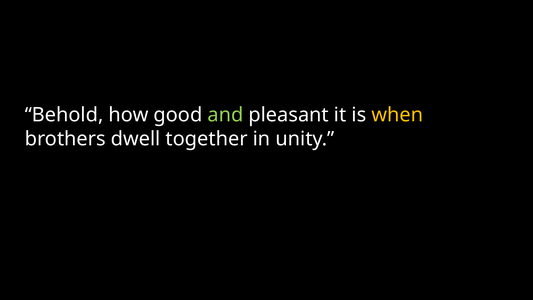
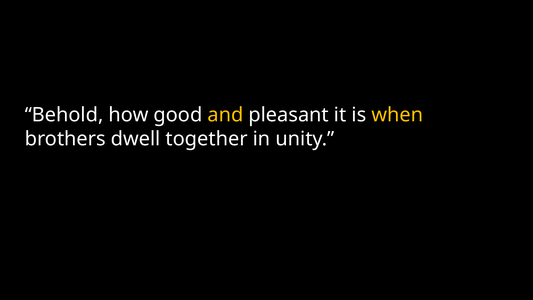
and colour: light green -> yellow (225, 115)
